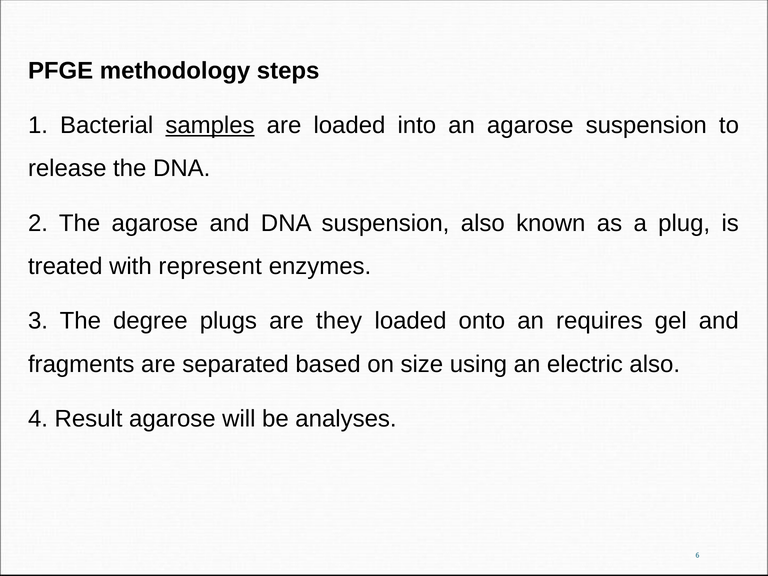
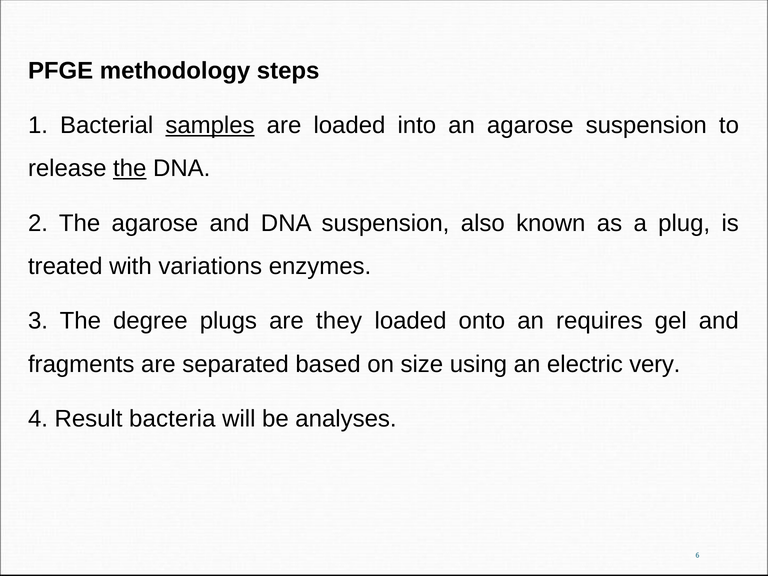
the underline: none -> present (130, 168)
represent: represent -> variations (210, 266)
electric also: also -> very (655, 364)
Result agarose: agarose -> bacteria (172, 419)
